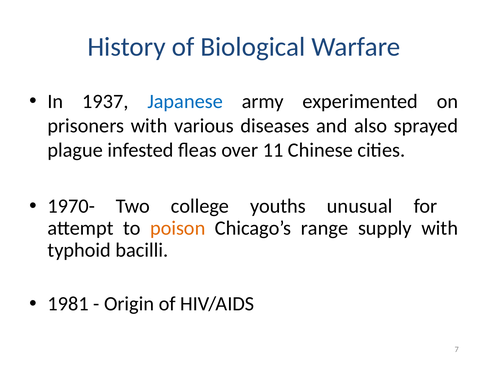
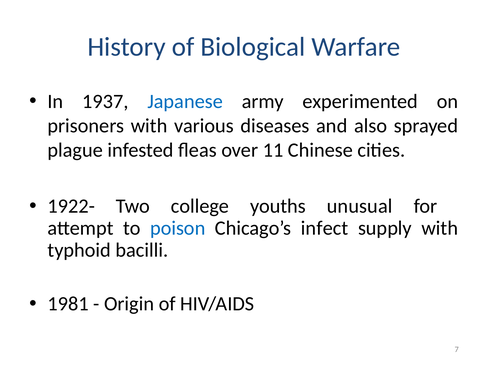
1970-: 1970- -> 1922- (71, 206)
poison colour: orange -> blue (178, 228)
range: range -> infect (325, 228)
